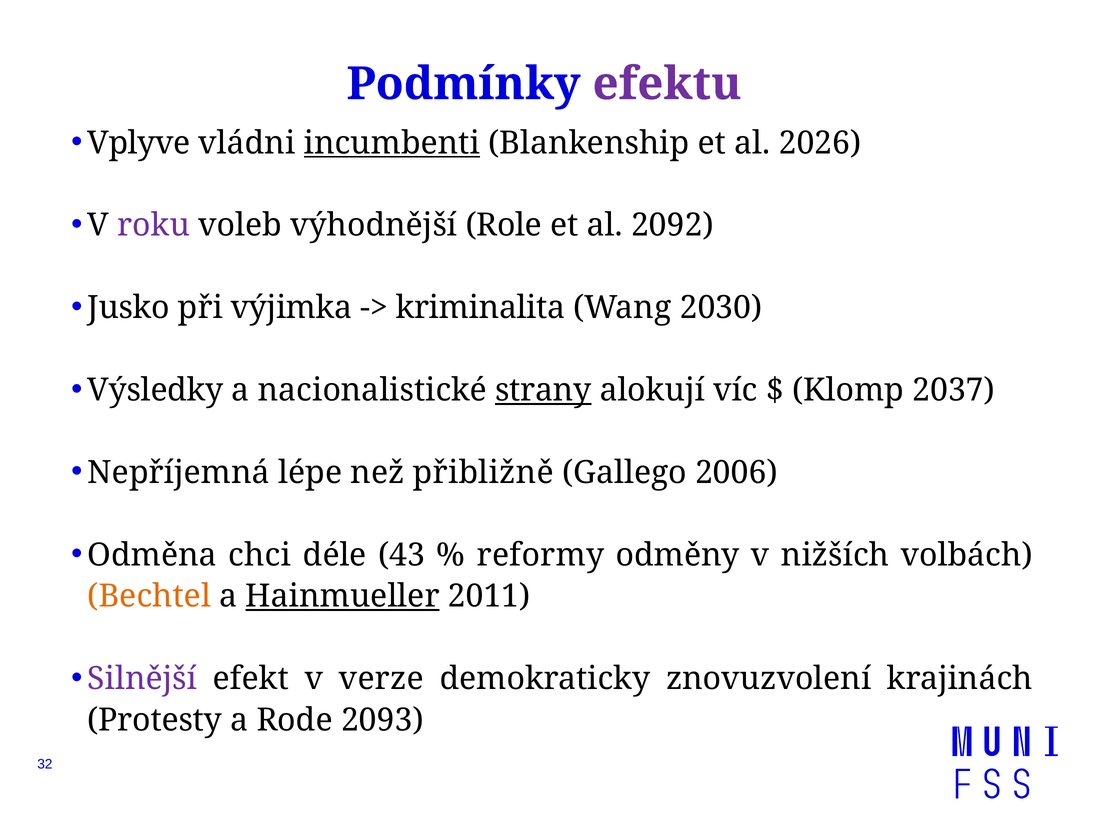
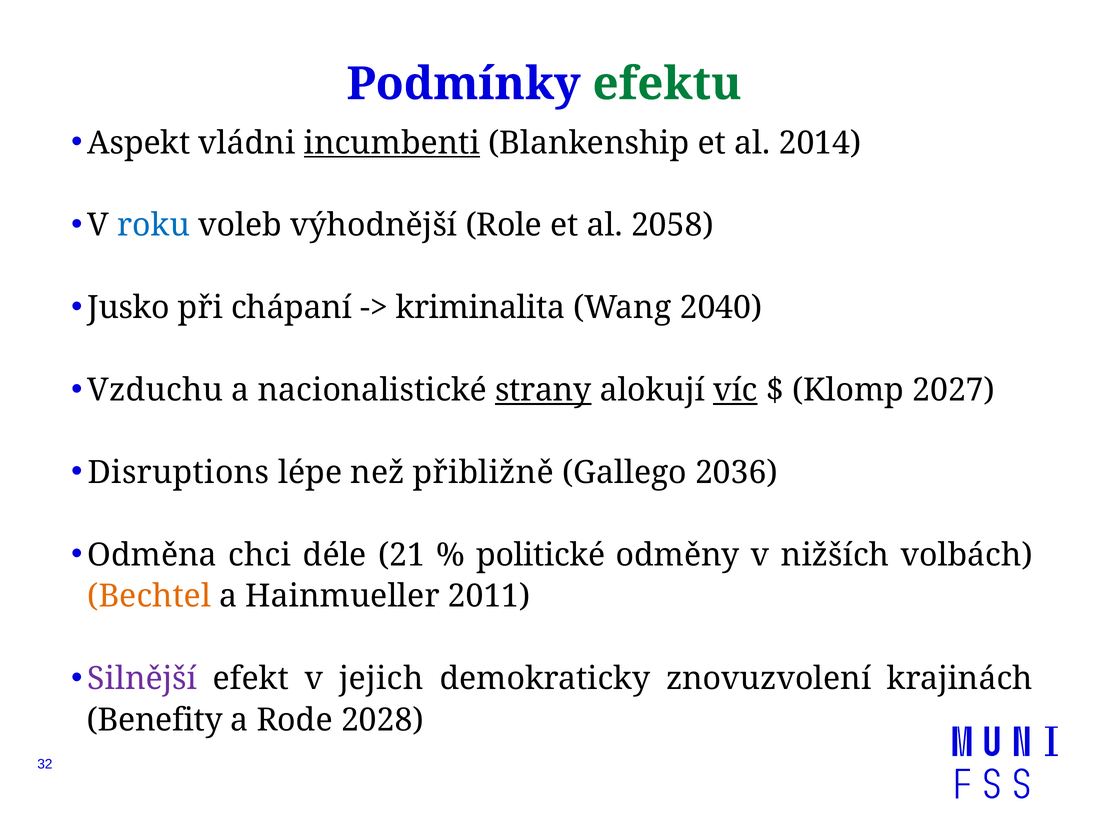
efektu colour: purple -> green (667, 84)
Vplyve: Vplyve -> Aspekt (139, 143)
2026: 2026 -> 2014 (820, 143)
roku colour: purple -> blue (154, 225)
2092: 2092 -> 2058 (672, 225)
výjimka: výjimka -> chápaní (292, 308)
2030: 2030 -> 2040 (721, 308)
Výsledky: Výsledky -> Vzduchu (155, 390)
víc underline: none -> present (735, 390)
2037: 2037 -> 2027 (954, 390)
Nepříjemná: Nepříjemná -> Disruptions (179, 472)
2006: 2006 -> 2036 (736, 472)
43: 43 -> 21 (402, 555)
reformy: reformy -> politické (541, 555)
Hainmueller underline: present -> none (343, 596)
verze: verze -> jejich (381, 678)
Protesty: Protesty -> Benefity (155, 720)
2093: 2093 -> 2028 (382, 720)
